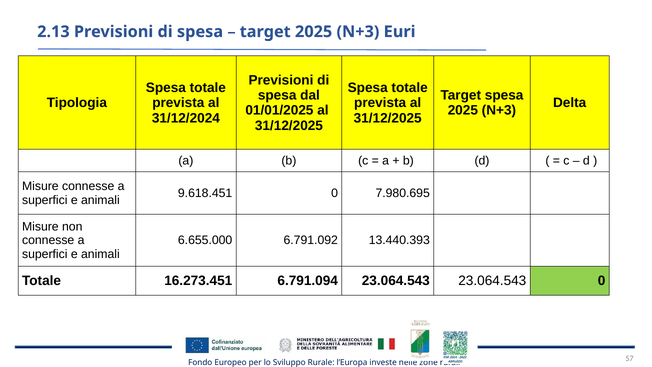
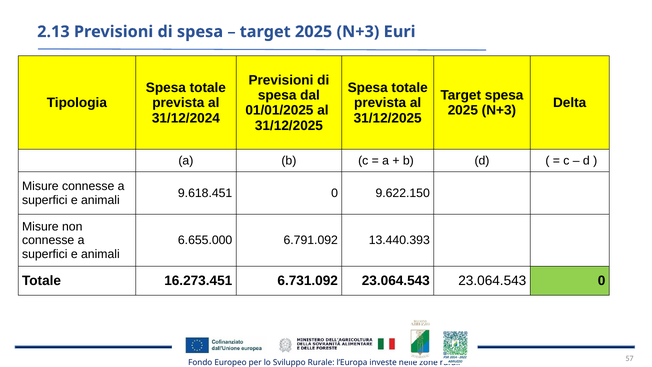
7.980.695: 7.980.695 -> 9.622.150 (403, 193)
6.791.094: 6.791.094 -> 6.731.092 (308, 281)
